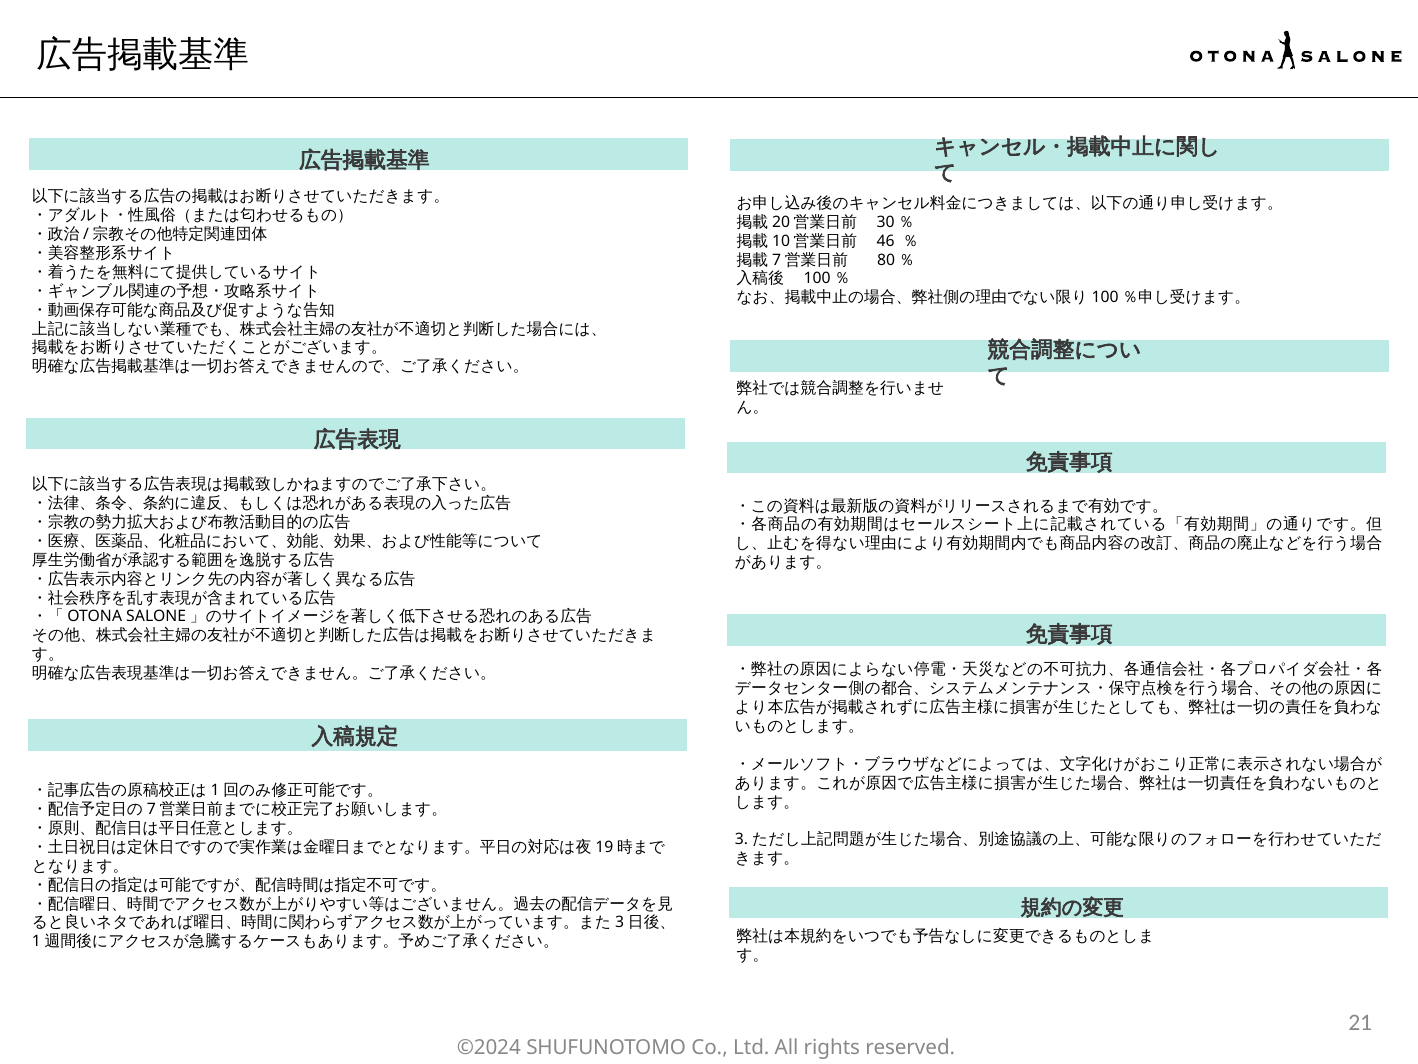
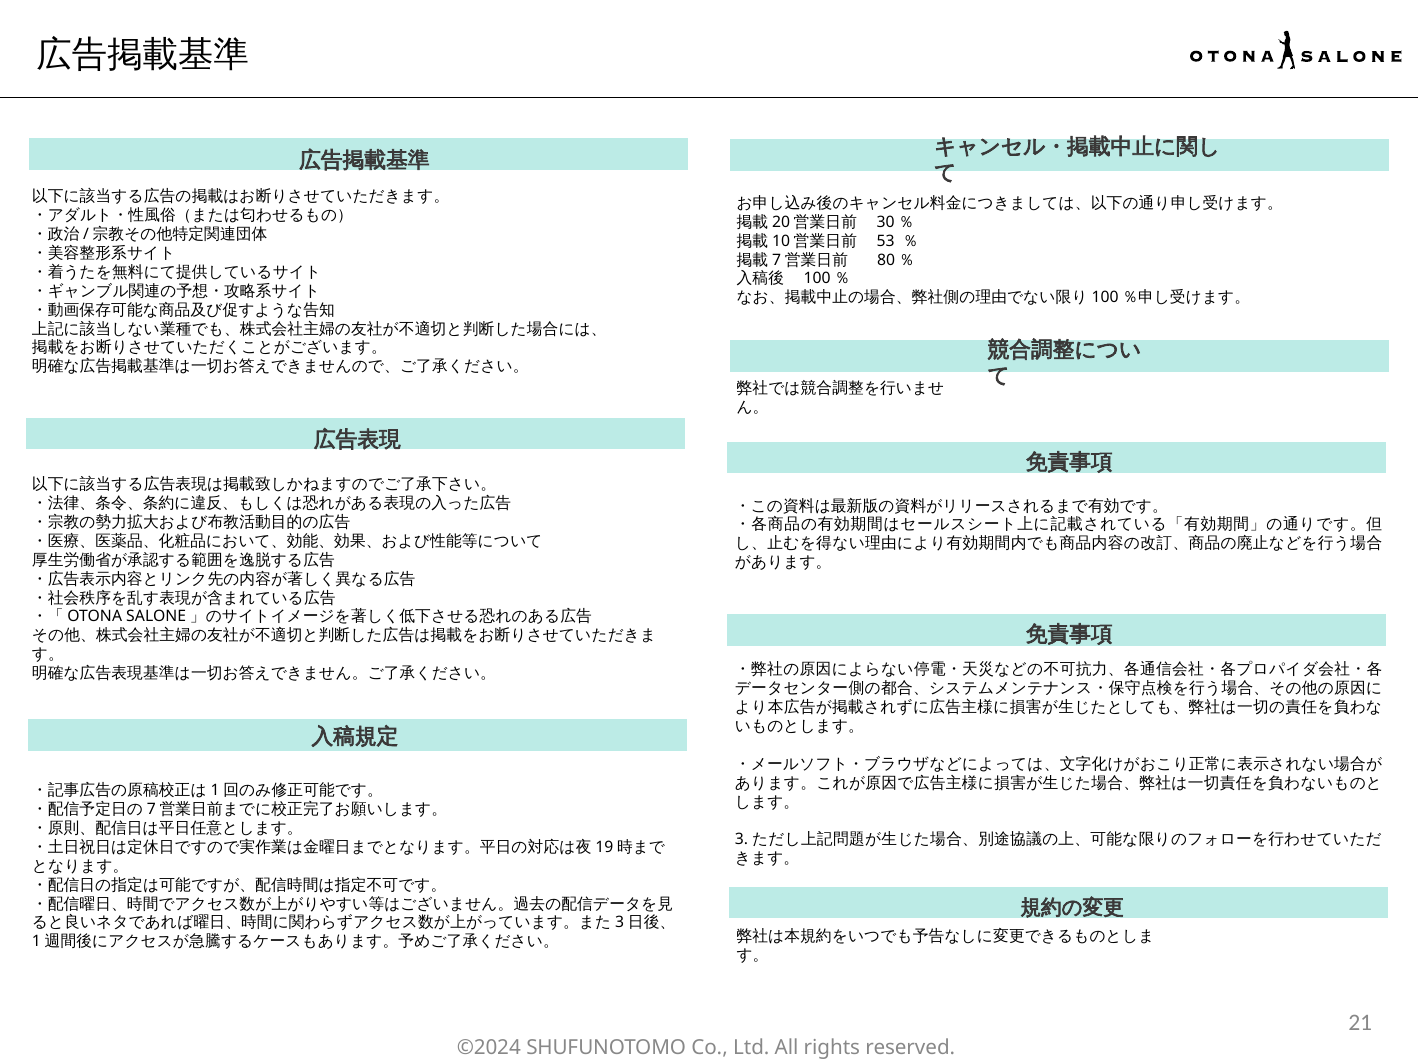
46: 46 -> 53 (886, 241)
